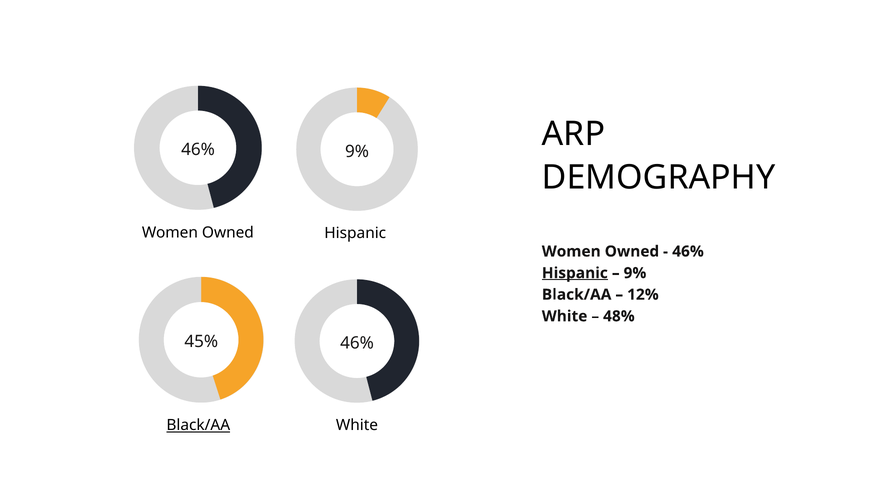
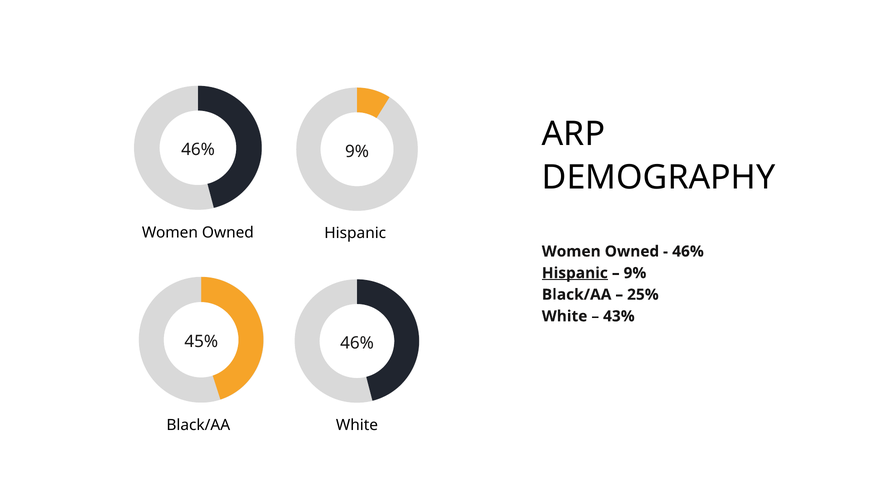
12%: 12% -> 25% (643, 295)
48%: 48% -> 43% (619, 317)
Black/AA underline: present -> none (198, 426)
